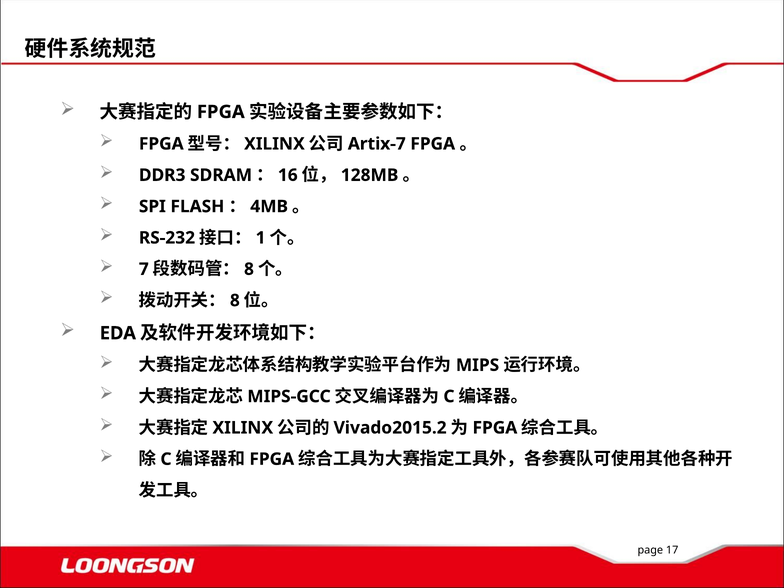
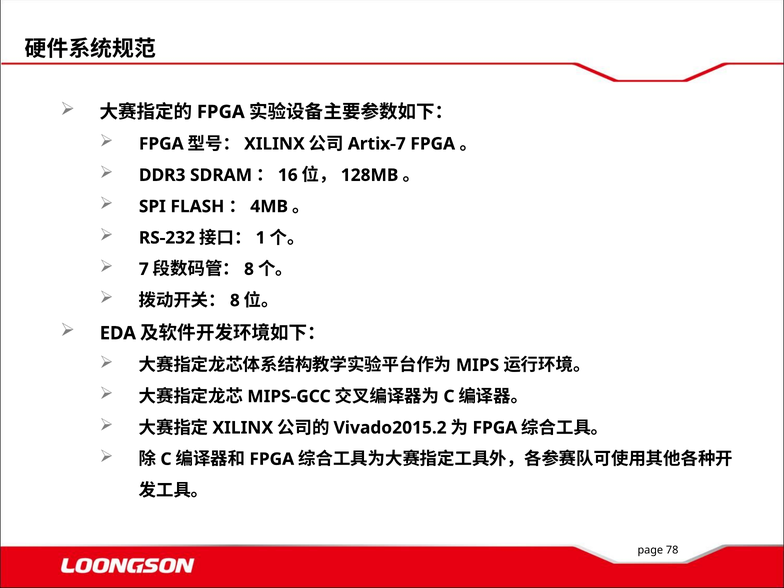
17: 17 -> 78 (672, 550)
